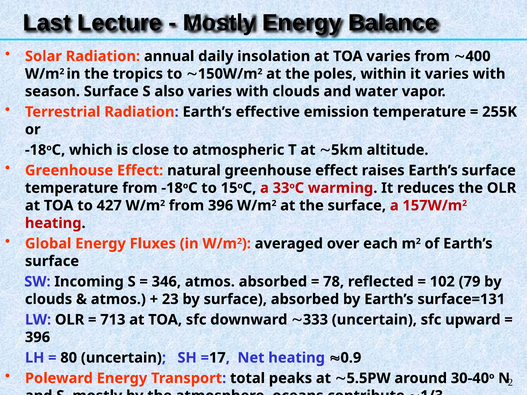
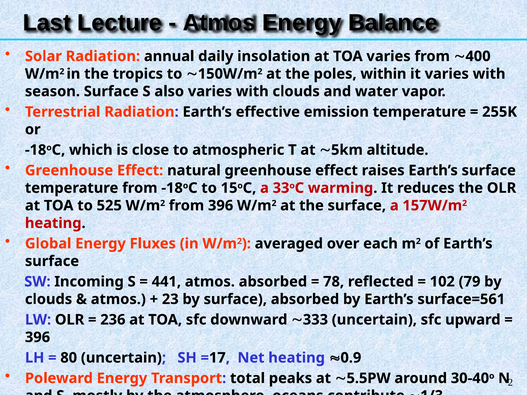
Mostly: Mostly -> Atmos (219, 23)
427: 427 -> 525 (109, 206)
346: 346 -> 441 (166, 282)
surface=131: surface=131 -> surface=561 (461, 299)
713: 713 -> 236 (113, 320)
